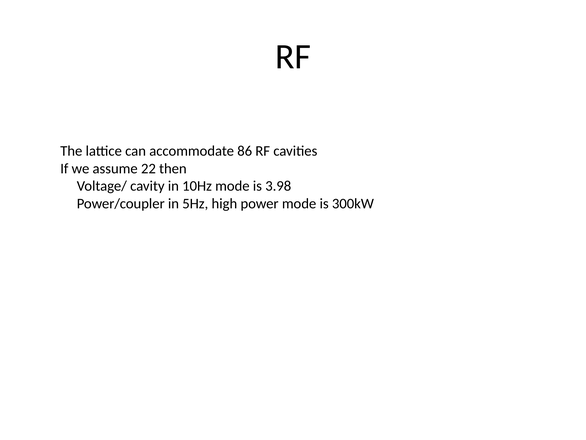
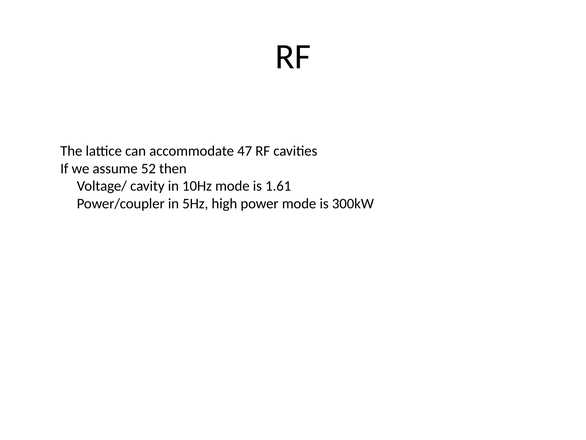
86: 86 -> 47 (245, 151)
22: 22 -> 52 (148, 168)
3.98: 3.98 -> 1.61 (278, 186)
